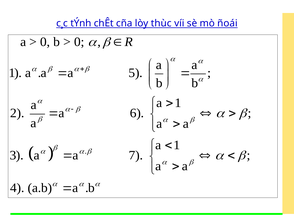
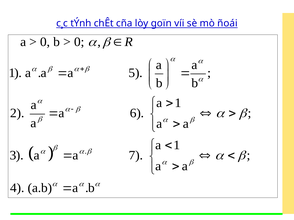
thùc: thùc -> goïn (161, 23)
